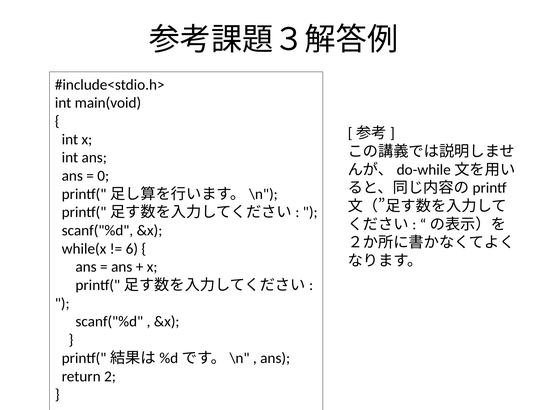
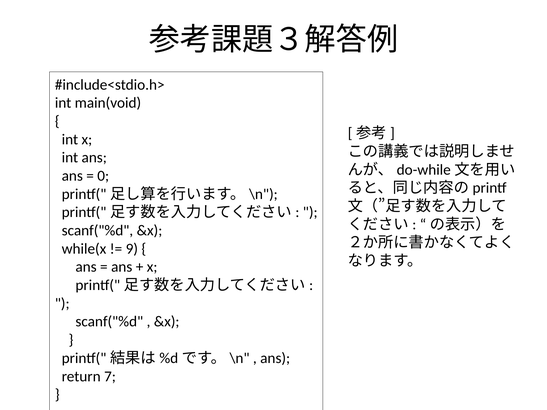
6: 6 -> 9 (132, 249)
2: 2 -> 7 (110, 377)
